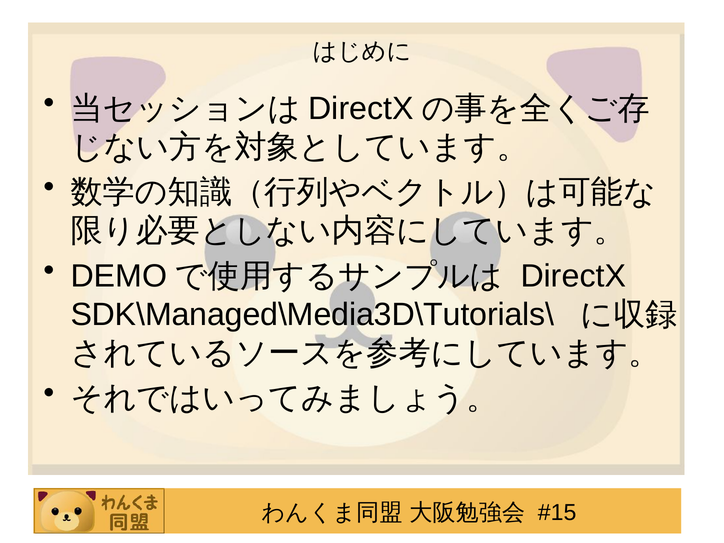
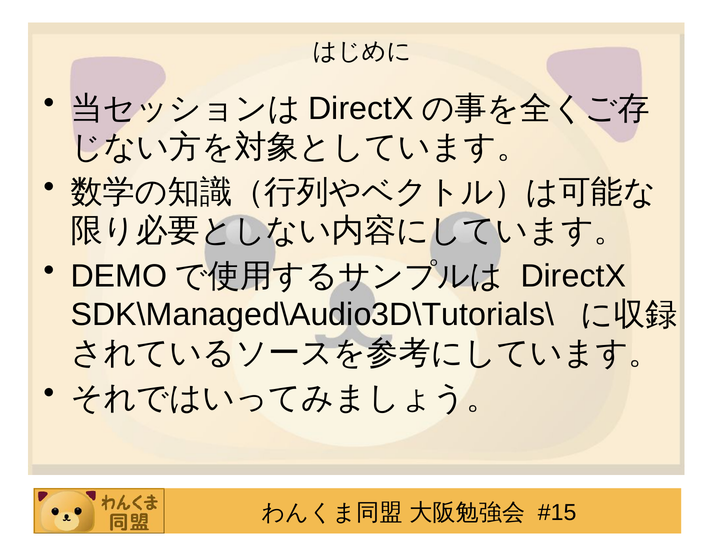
SDK\Managed\Media3D\Tutorials\: SDK\Managed\Media3D\Tutorials\ -> SDK\Managed\Audio3D\Tutorials\ (312, 315)
